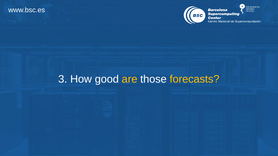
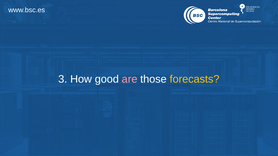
are colour: yellow -> pink (130, 79)
